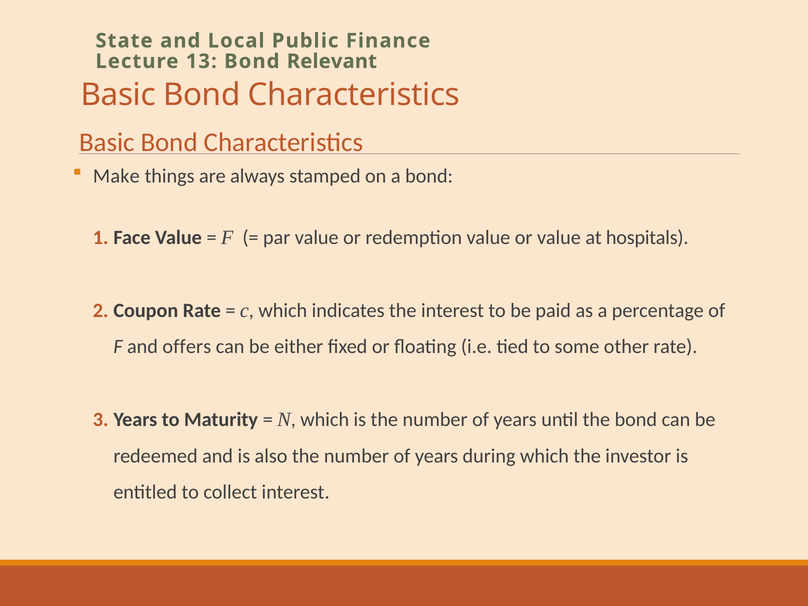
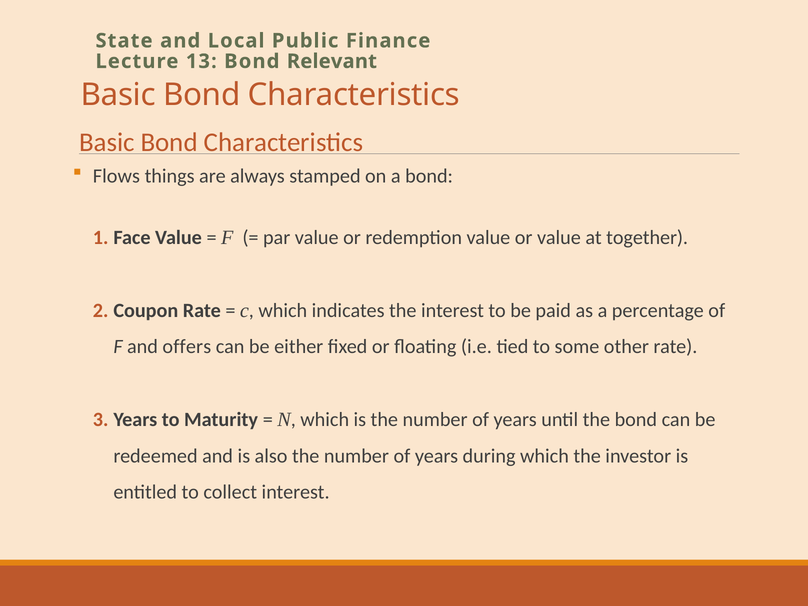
Make: Make -> Flows (116, 176)
hospitals: hospitals -> together (647, 238)
